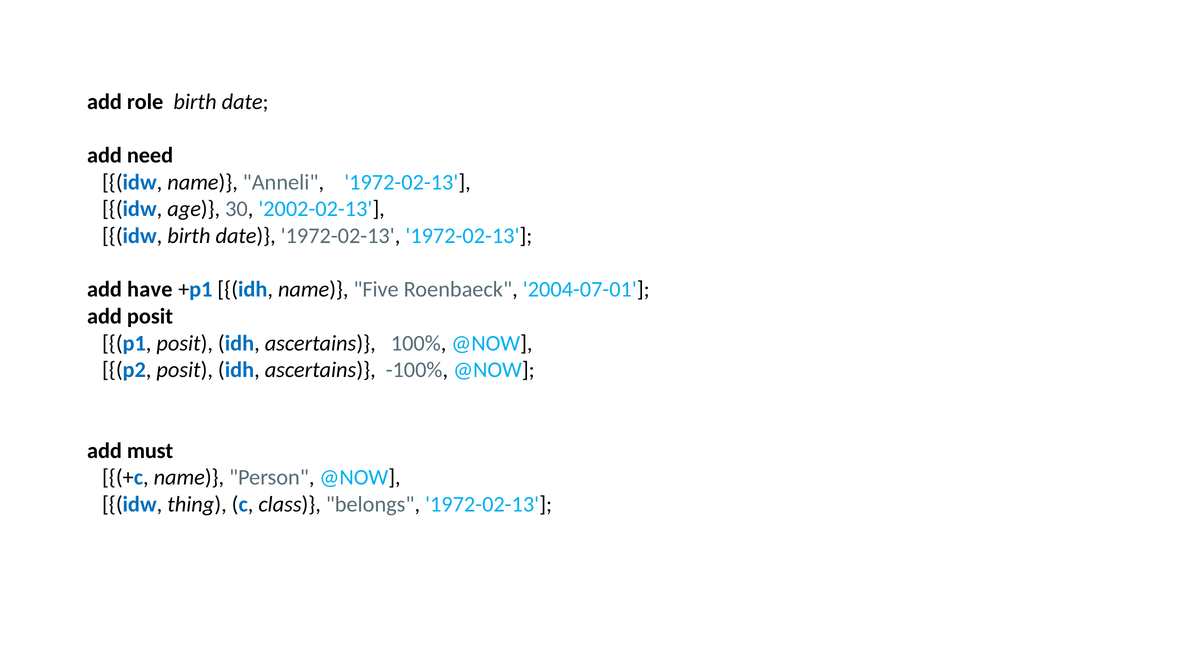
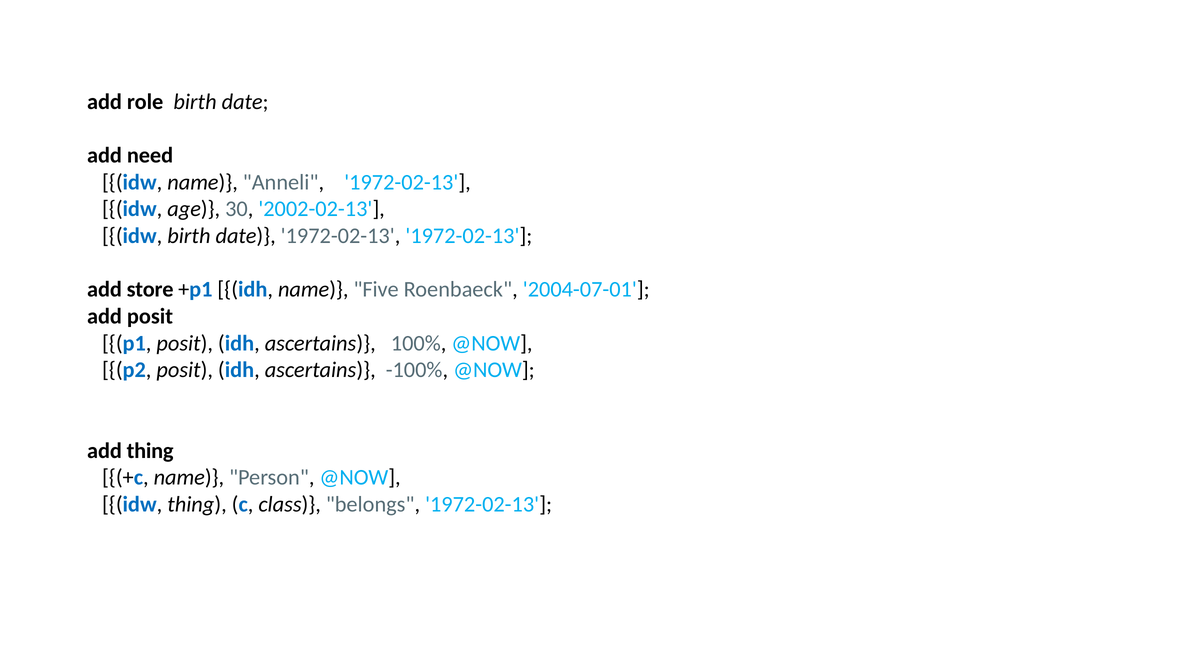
have: have -> store (150, 289)
add must: must -> thing (150, 450)
